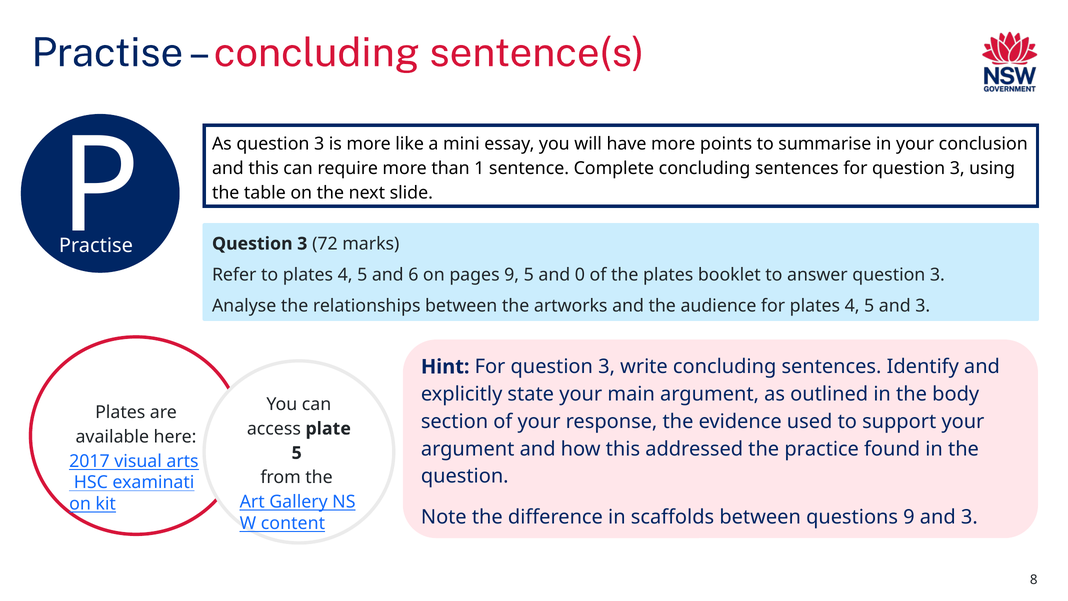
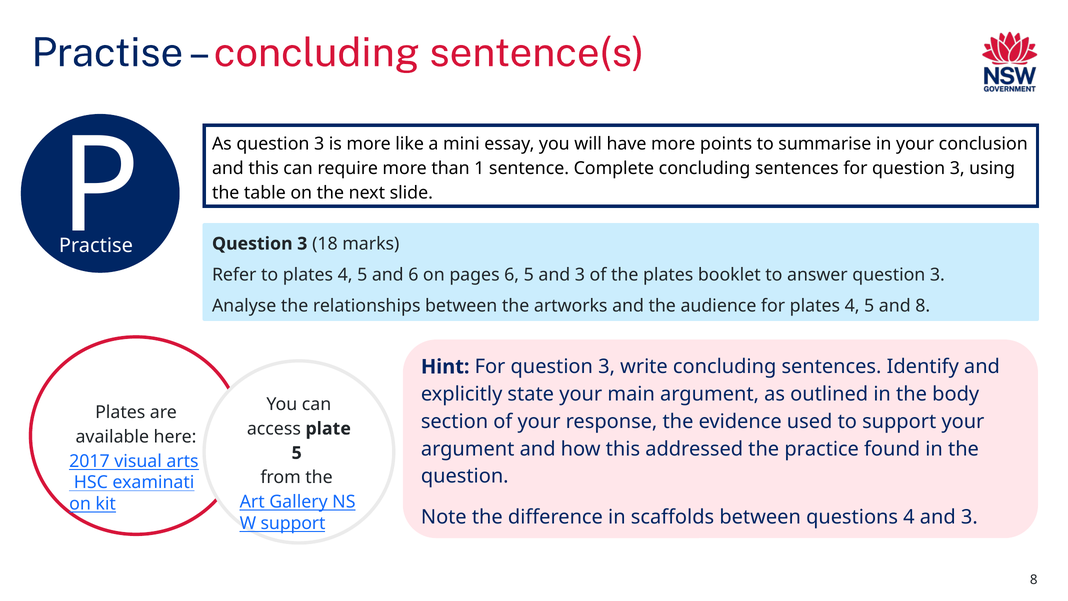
72: 72 -> 18 (325, 244)
pages 9: 9 -> 6 (512, 275)
5 and 0: 0 -> 3 (580, 275)
5 and 3: 3 -> 8 (923, 306)
questions 9: 9 -> 4 (909, 517)
content: content -> support (293, 523)
